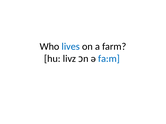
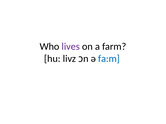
lives colour: blue -> purple (71, 47)
